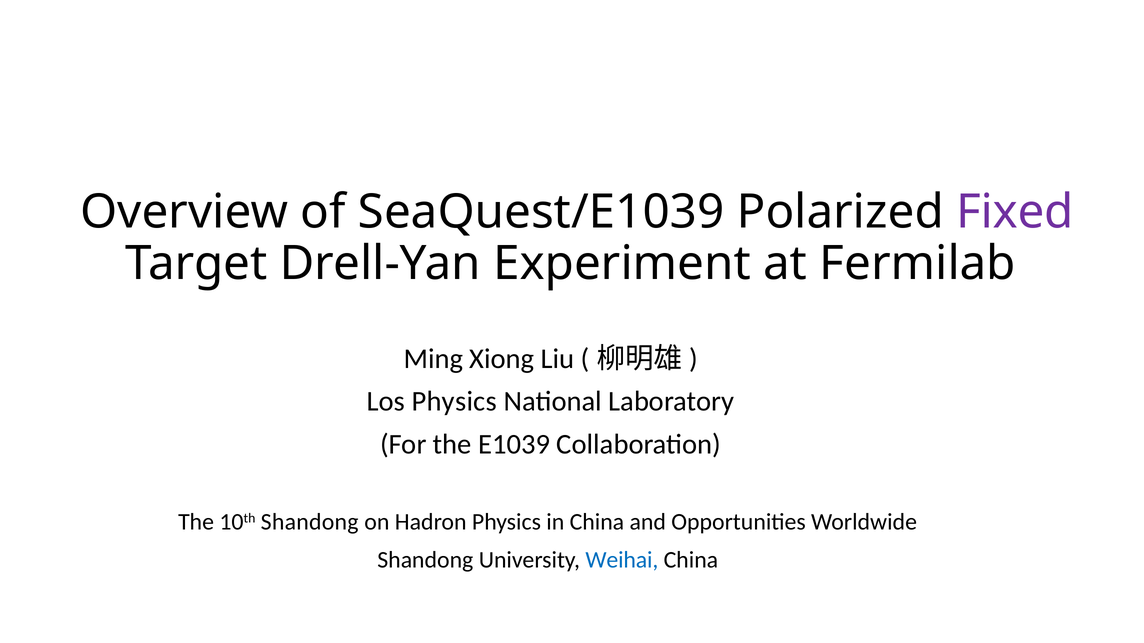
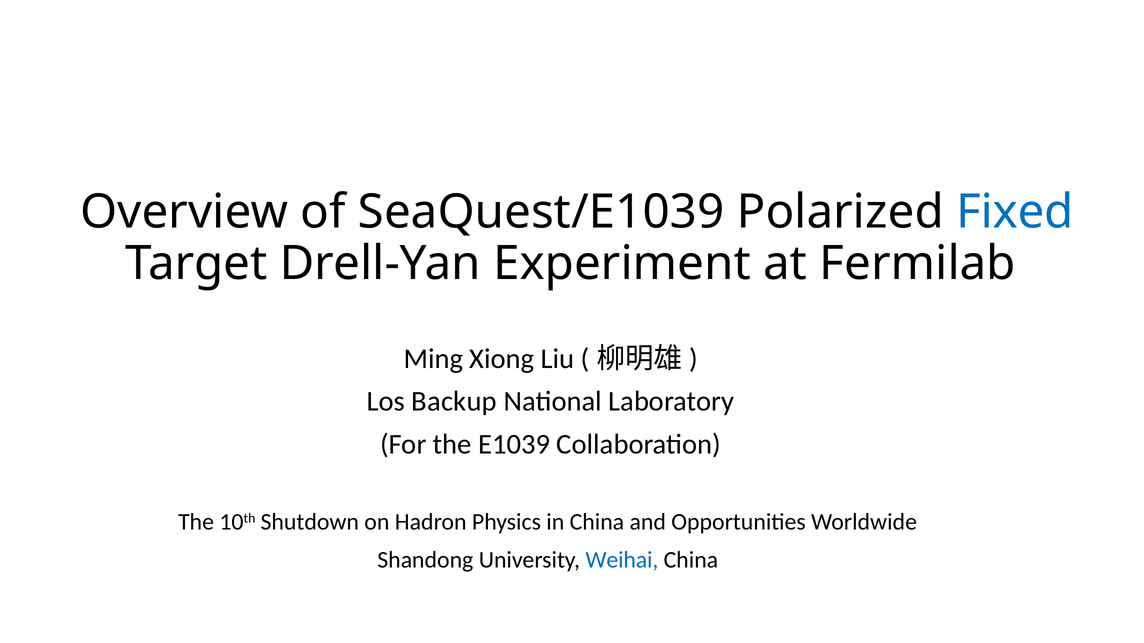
Fixed colour: purple -> blue (1015, 212)
Los Physics: Physics -> Backup (454, 402)
10th Shandong: Shandong -> Shutdown (310, 523)
